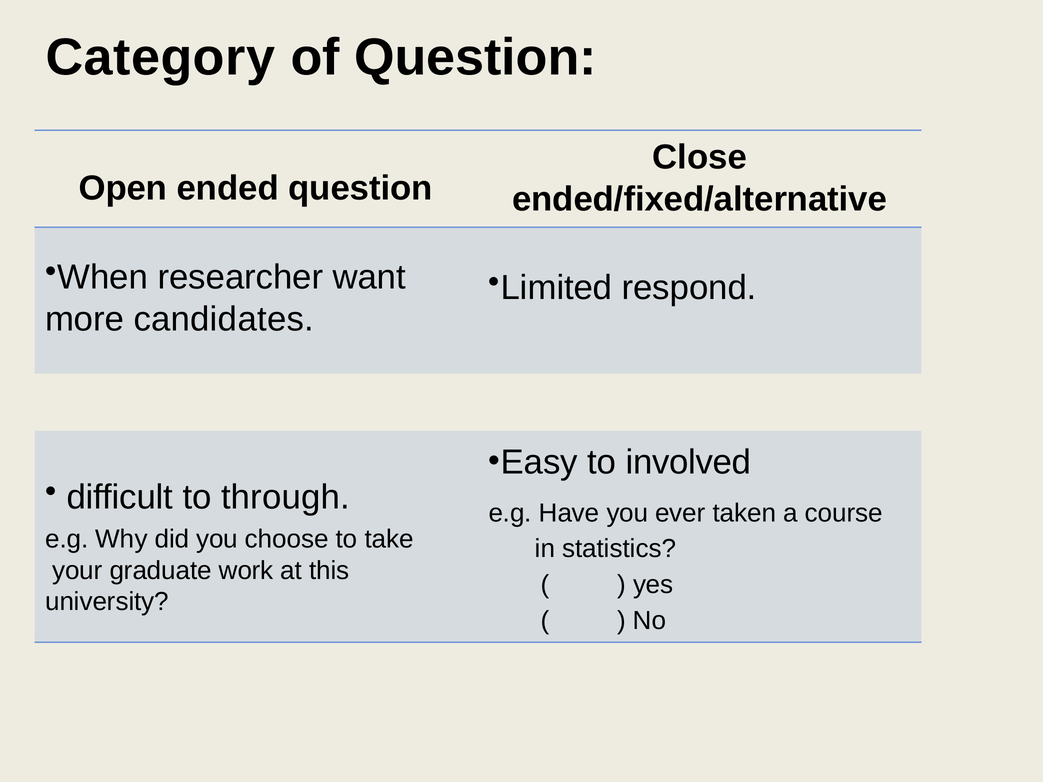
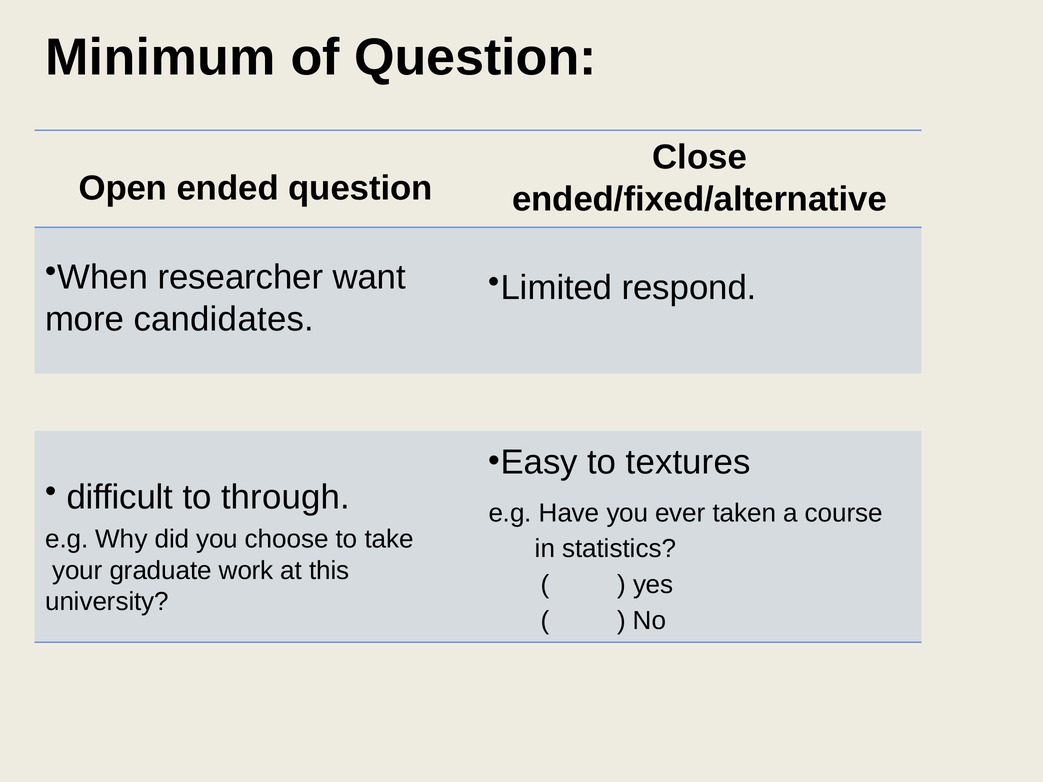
Category: Category -> Minimum (160, 58)
involved: involved -> textures (688, 462)
